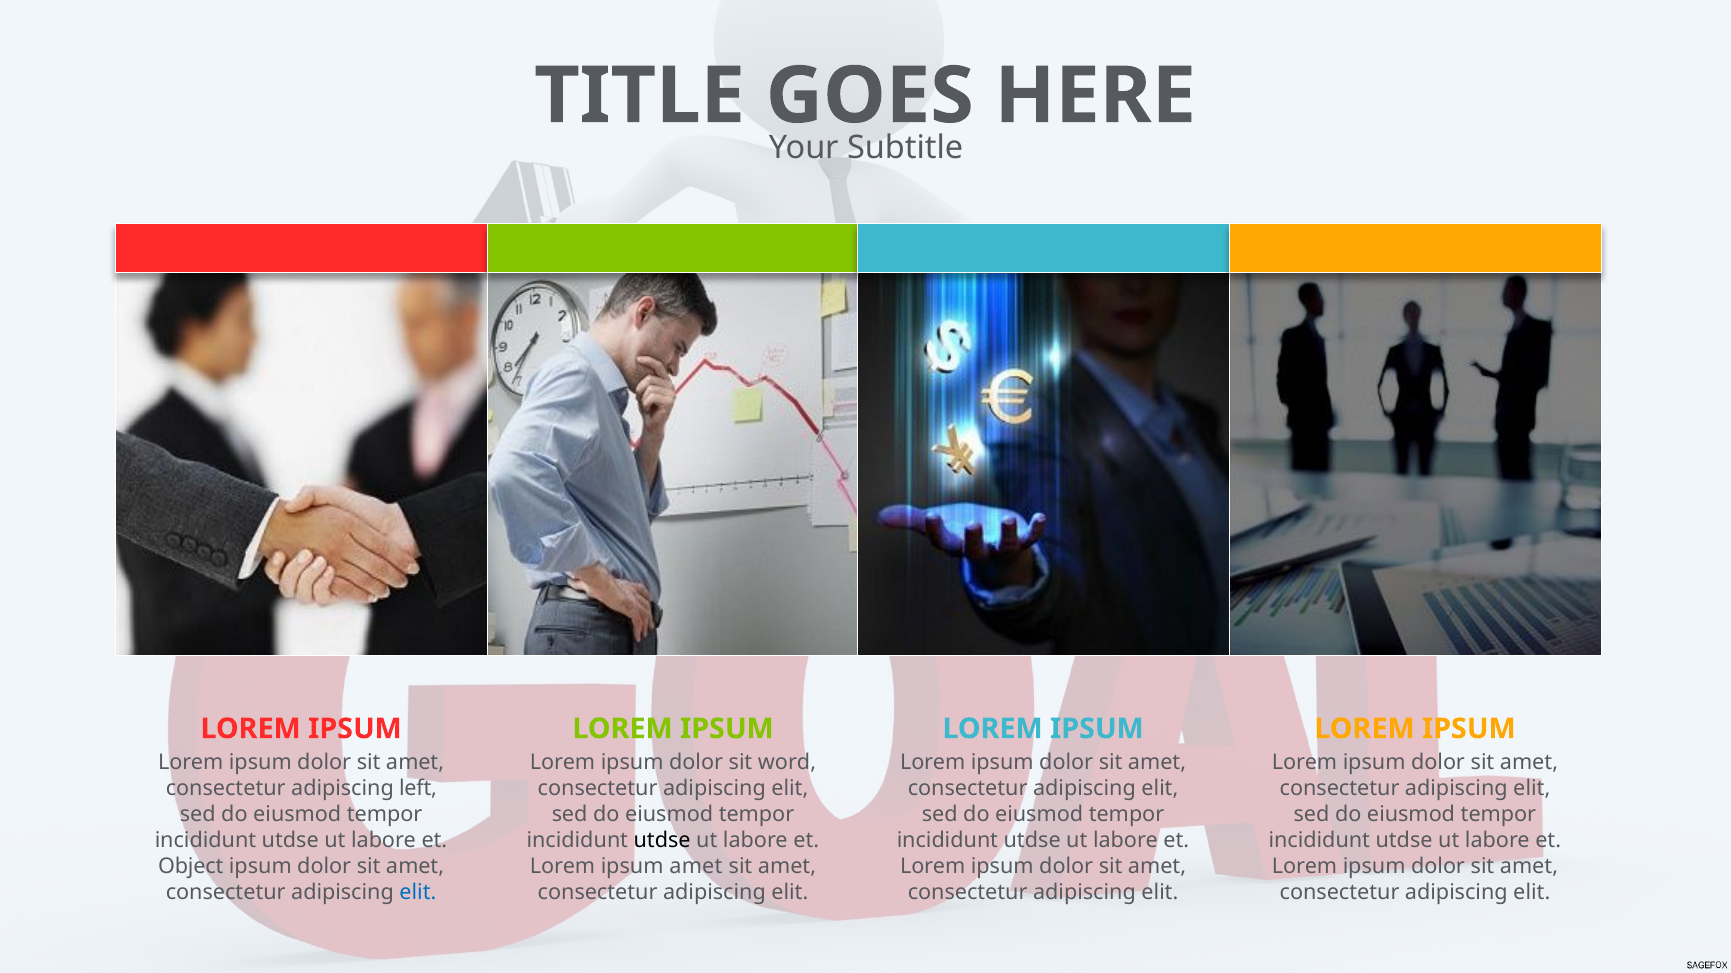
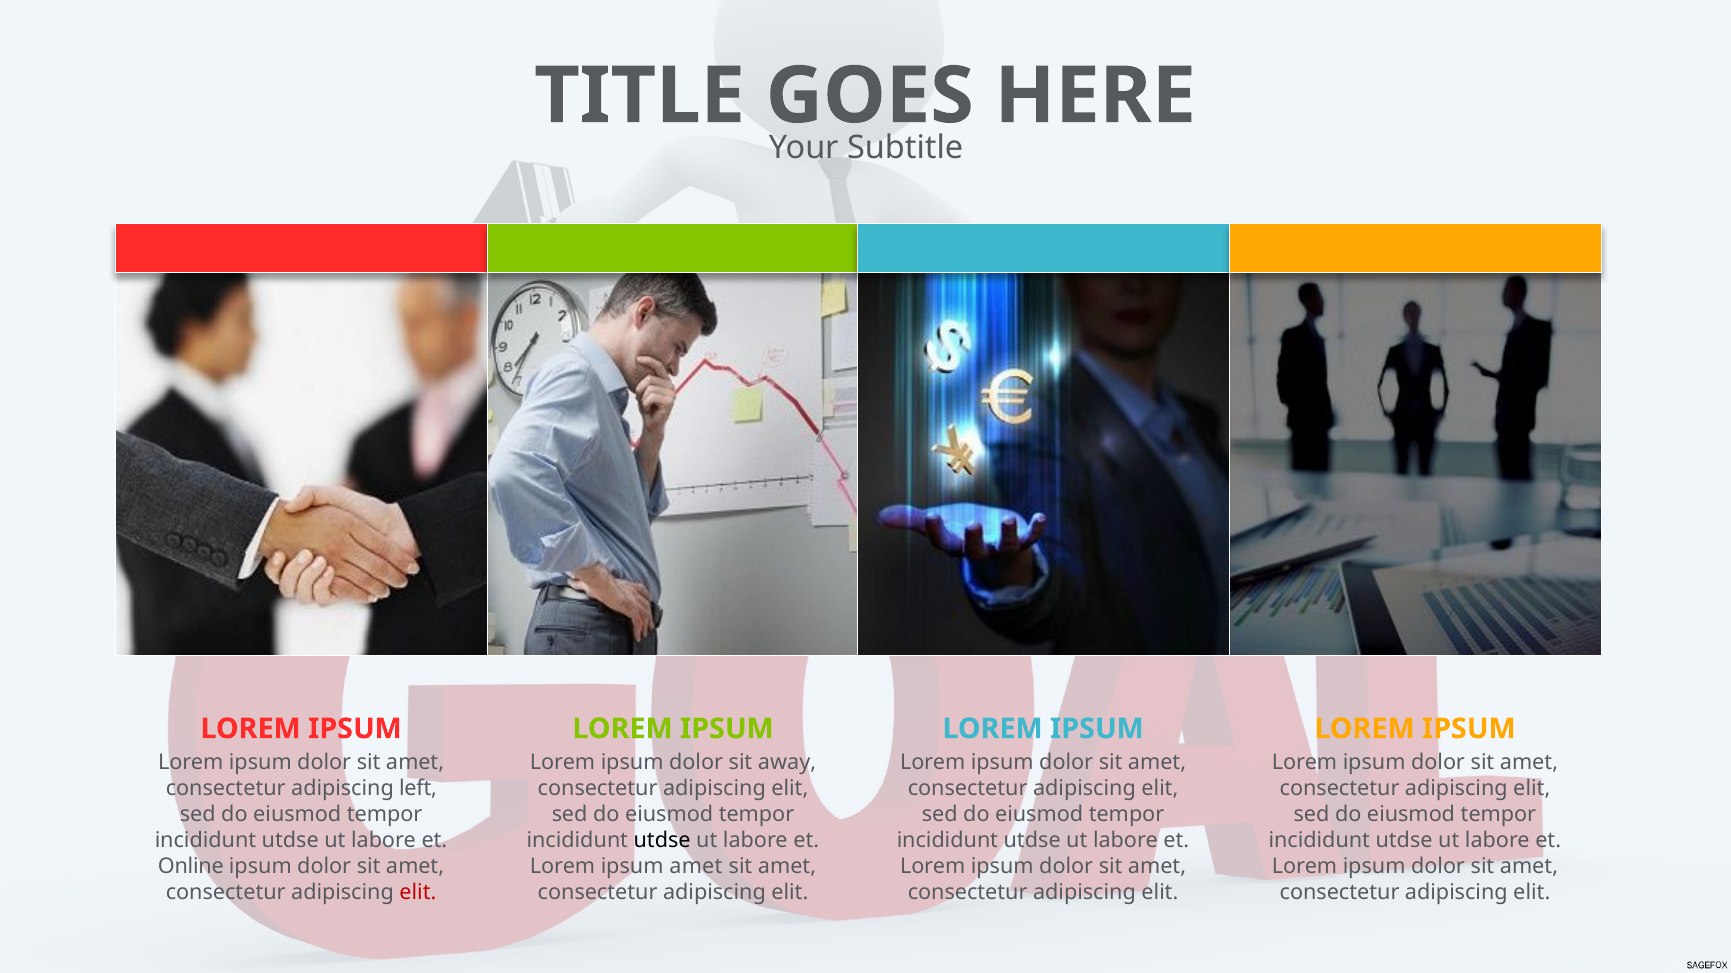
word: word -> away (787, 763)
Object: Object -> Online (191, 867)
elit colour: blue -> red (418, 893)
